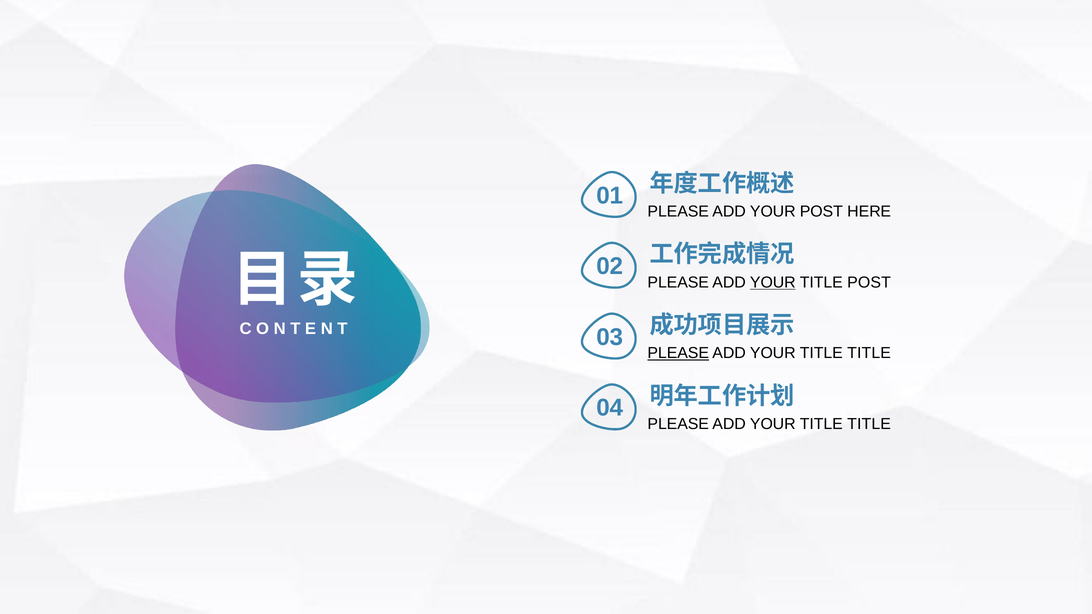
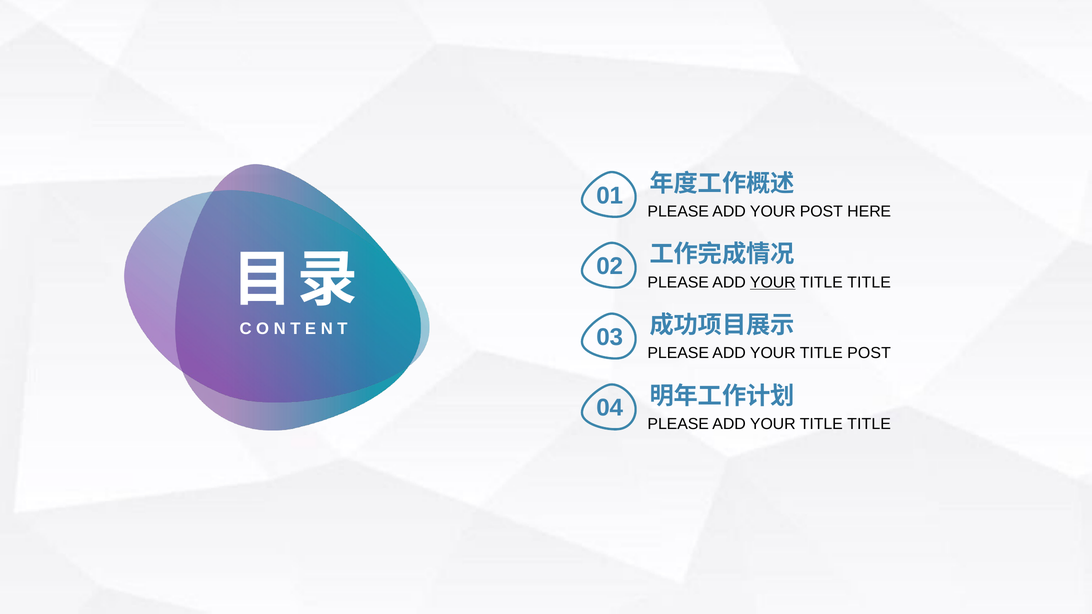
POST: POST -> TITLE (869, 283)
PLEASE underline: present -> none (678, 353)
TITLE: TITLE -> POST (869, 353)
